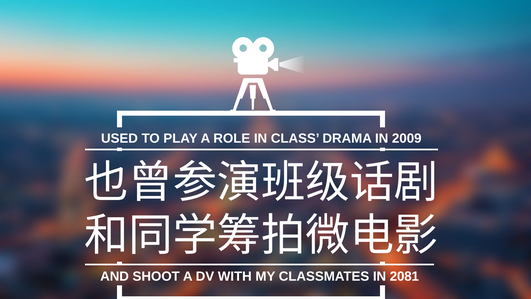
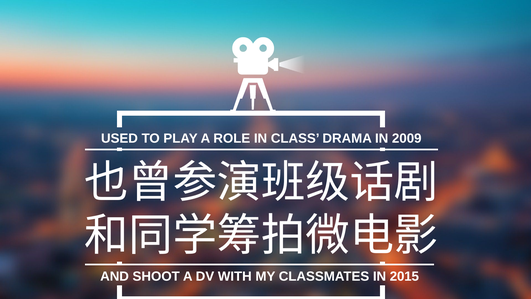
2081: 2081 -> 2015 (404, 276)
